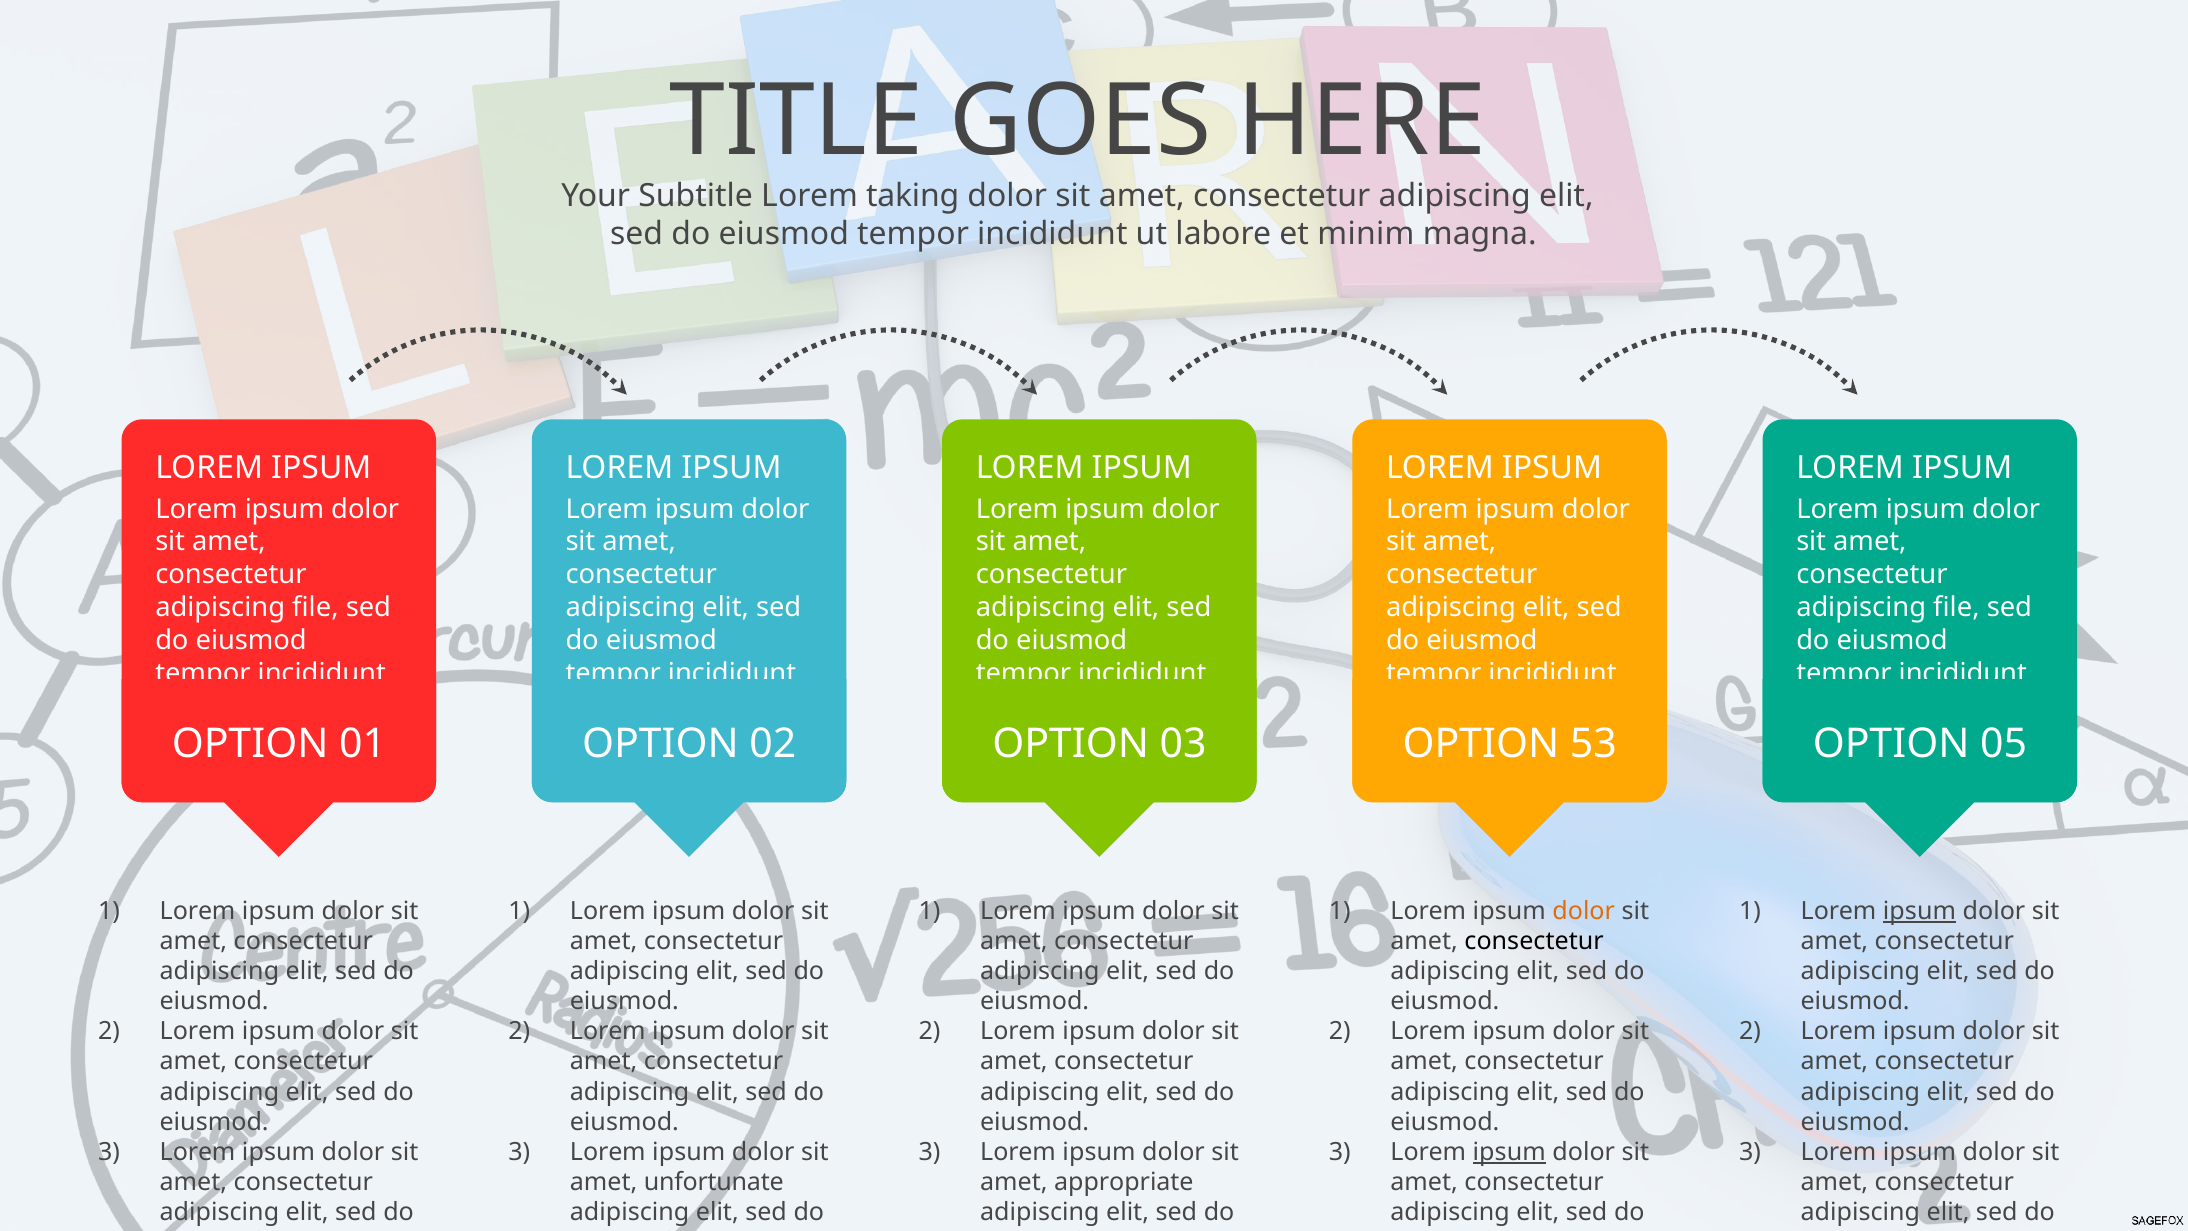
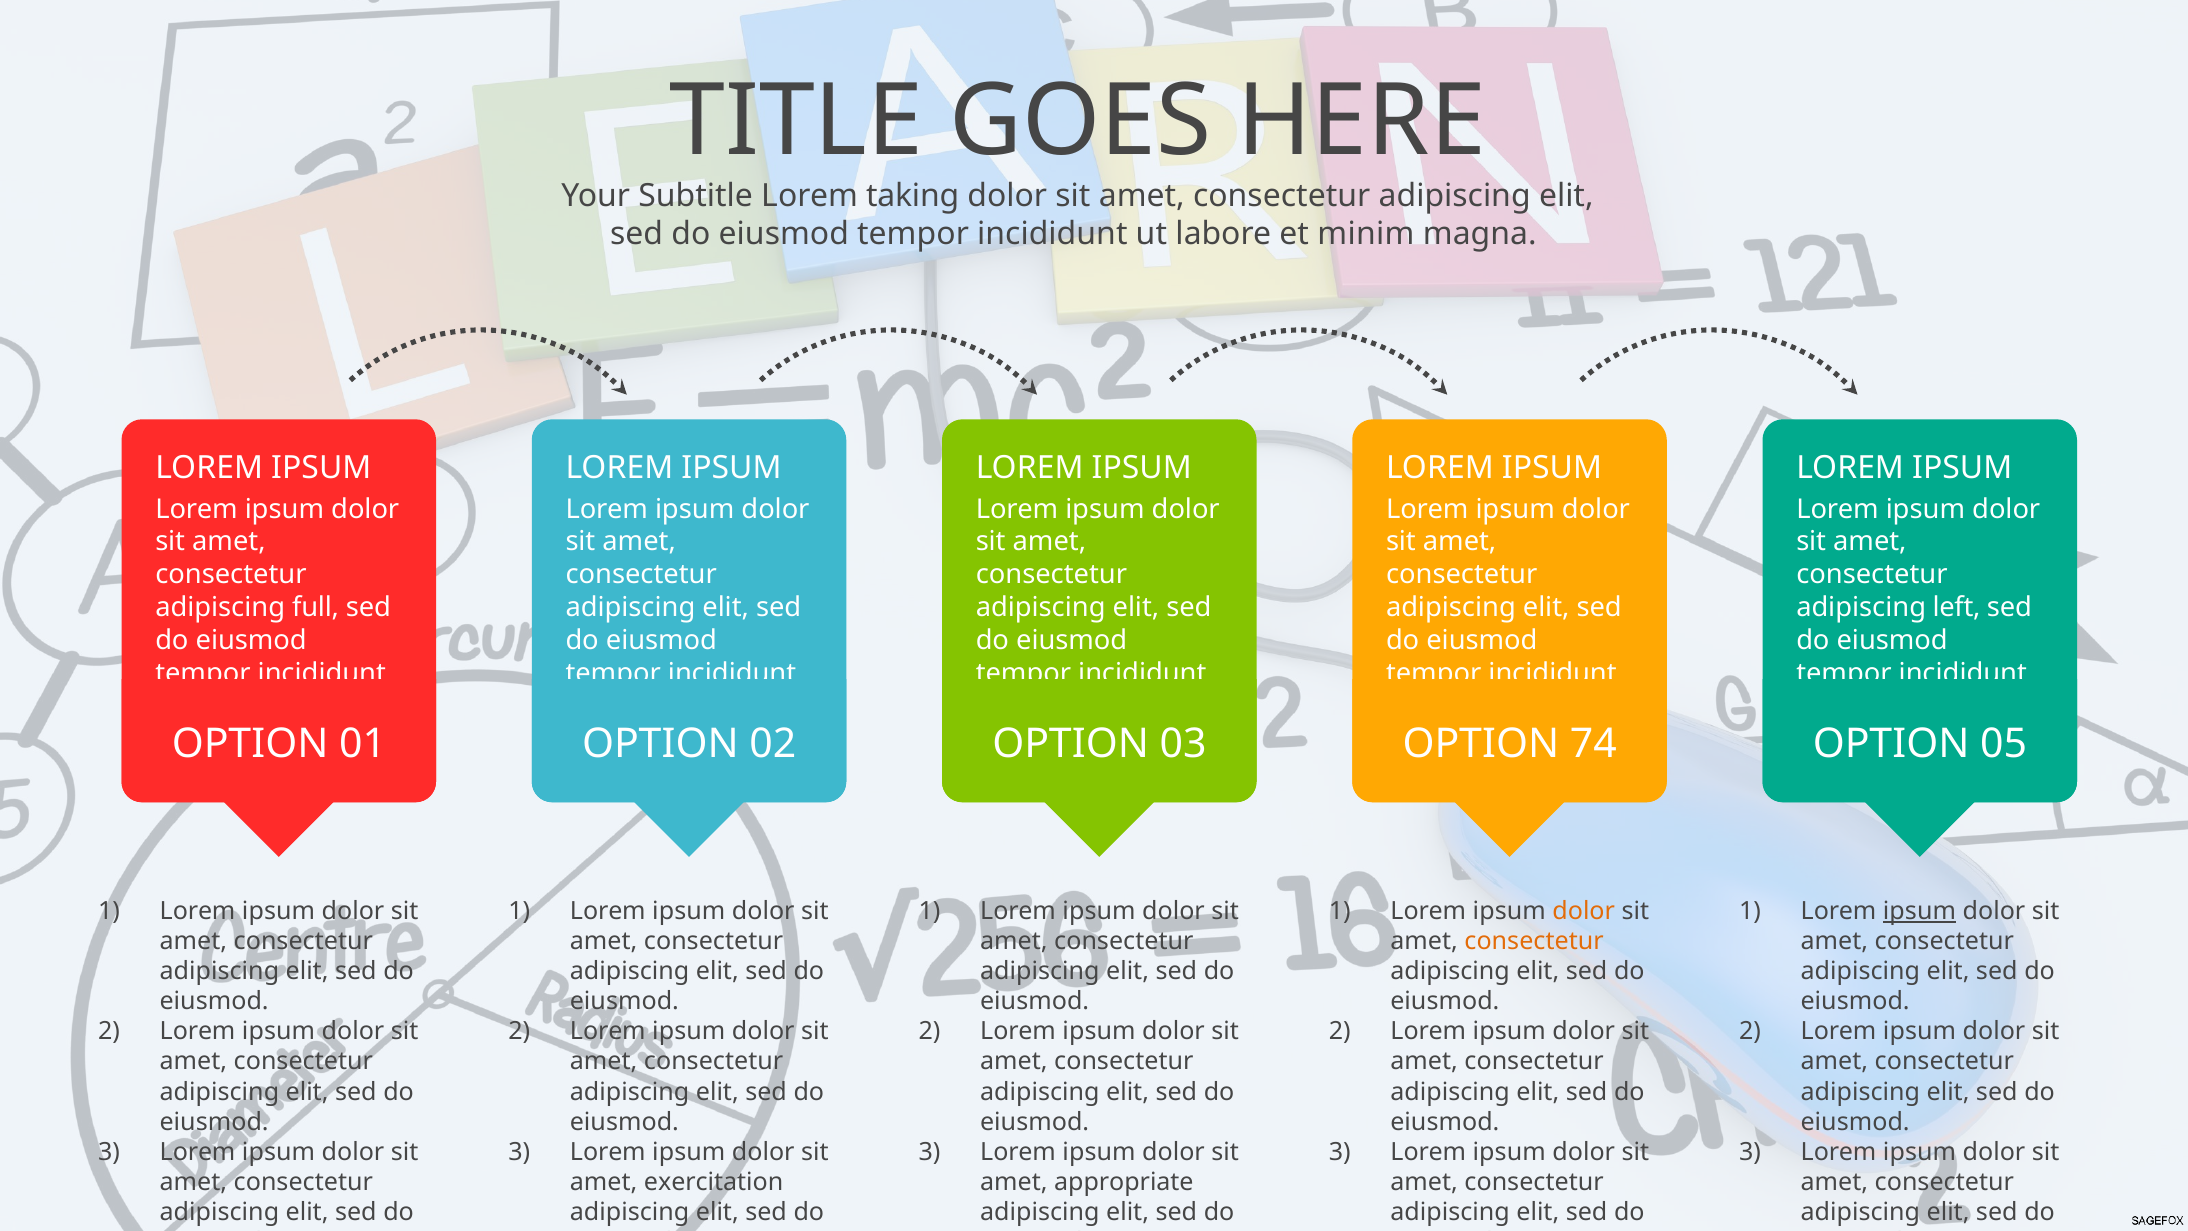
file: file -> full (316, 607)
file: file -> left (1957, 607)
53: 53 -> 74 (1593, 744)
consectetur colour: black -> orange (1534, 941)
ipsum underline: present -> none (1509, 1152)
unfortunate: unfortunate -> exercitation (714, 1182)
